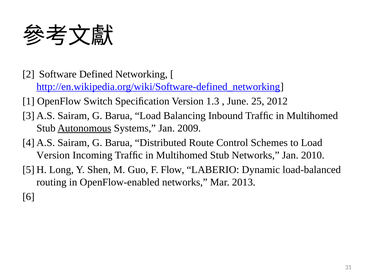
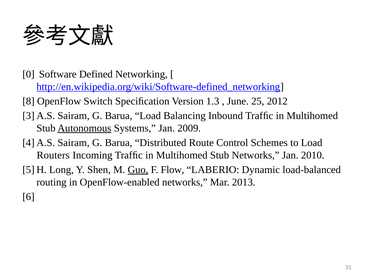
2: 2 -> 0 (28, 74)
1: 1 -> 8 (28, 101)
Version: Version -> Routers (53, 155)
Guo underline: none -> present (138, 170)
